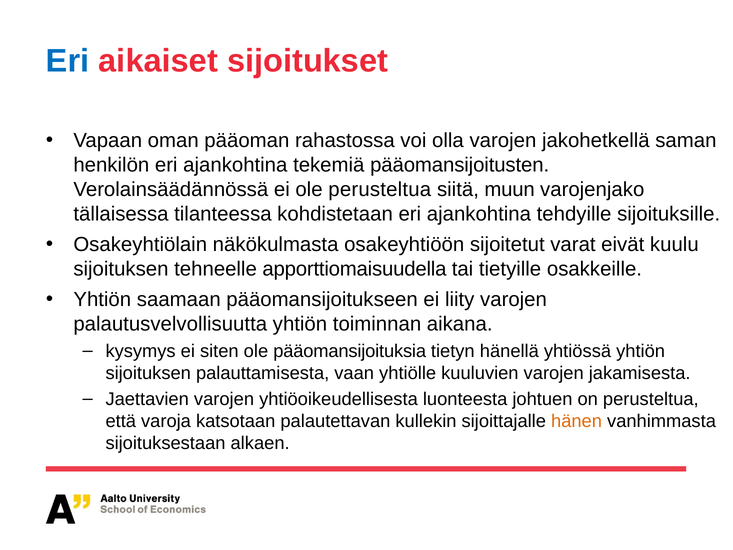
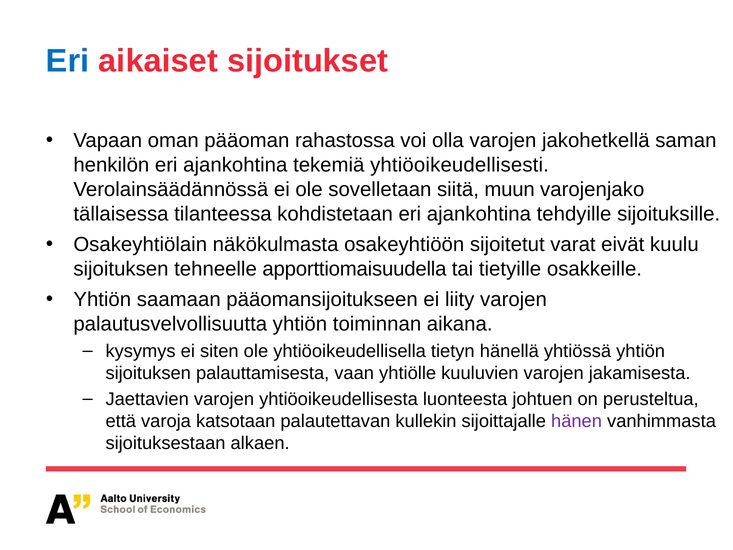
pääomansijoitusten: pääomansijoitusten -> yhtiöoikeudellisesti (460, 165)
ole perusteltua: perusteltua -> sovelletaan (380, 190)
pääomansijoituksia: pääomansijoituksia -> yhtiöoikeudellisella (350, 351)
hänen colour: orange -> purple (577, 421)
